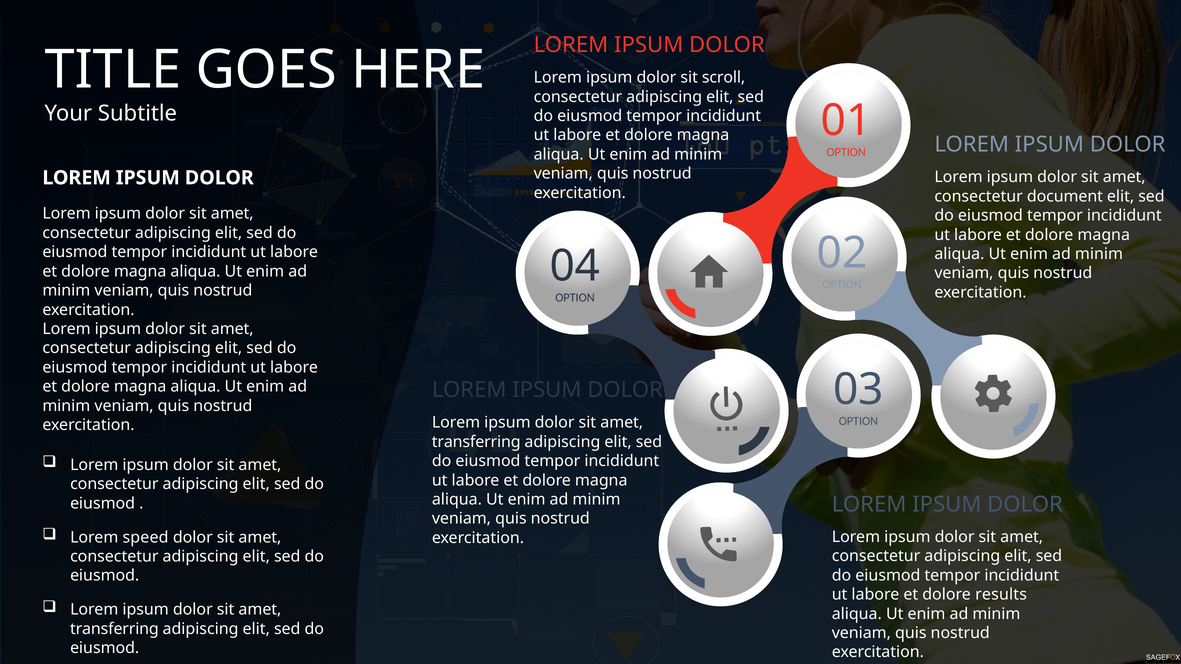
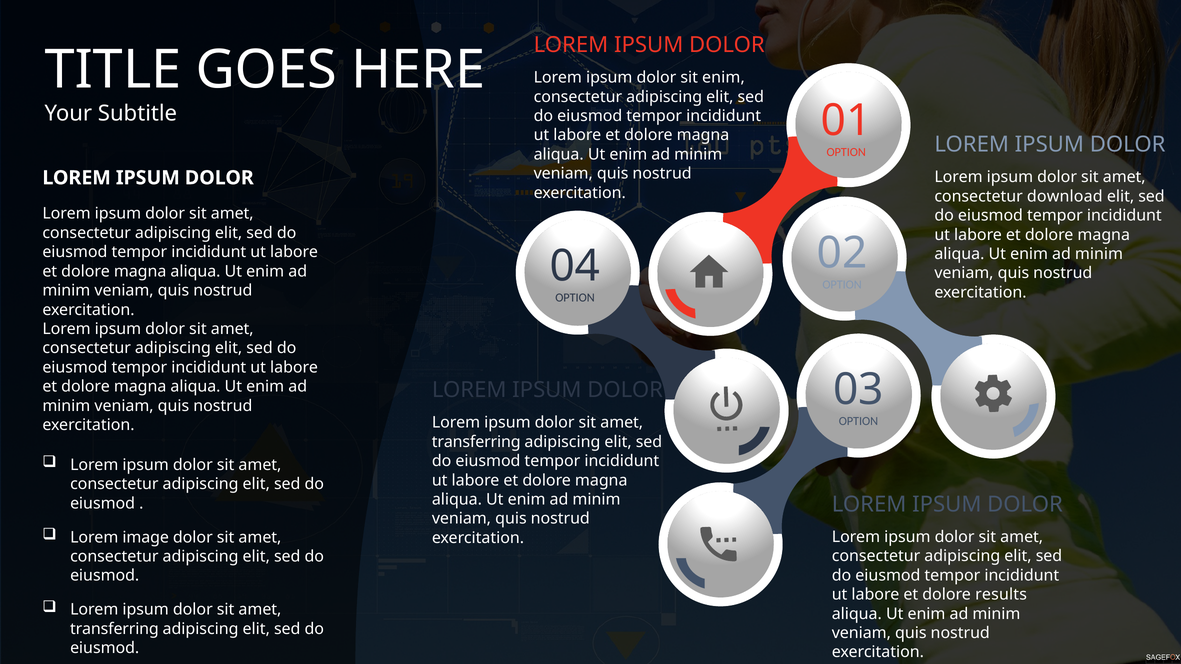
sit scroll: scroll -> enim (723, 78)
document: document -> download (1065, 196)
speed: speed -> image (146, 537)
